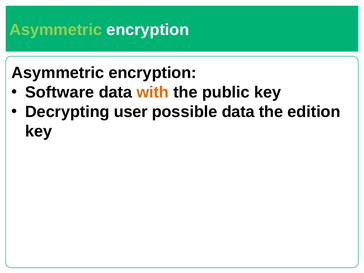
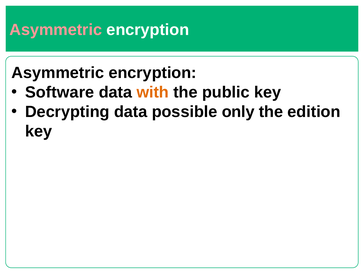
Asymmetric colour: light green -> pink (56, 30)
Decrypting user: user -> data (131, 112)
possible data: data -> only (238, 112)
